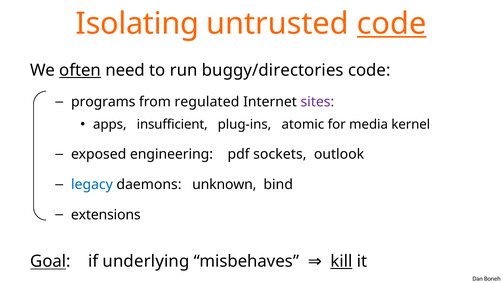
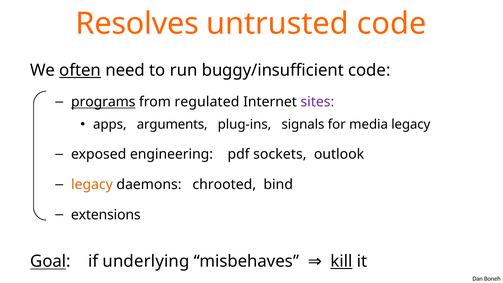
Isolating: Isolating -> Resolves (137, 24)
code underline: present -> none (392, 24)
buggy/directories: buggy/directories -> buggy/insufficient (273, 70)
programs underline: none -> present (103, 102)
insufficient: insufficient -> arguments (172, 125)
atomic: atomic -> signals (303, 125)
media kernel: kernel -> legacy (411, 125)
legacy colour: blue -> orange (92, 185)
unknown: unknown -> chrooted (224, 185)
